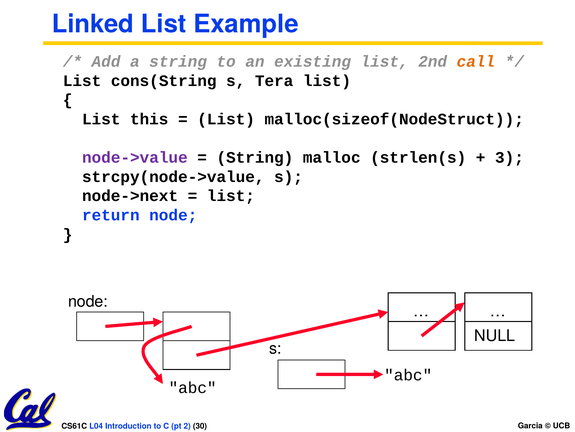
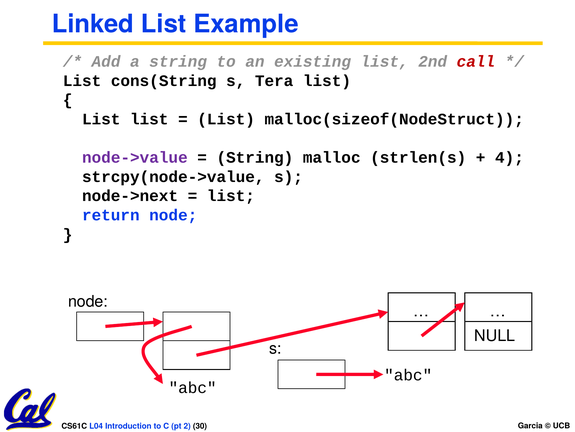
call colour: orange -> red (476, 61)
List this: this -> list (149, 119)
3: 3 -> 4 (509, 157)
